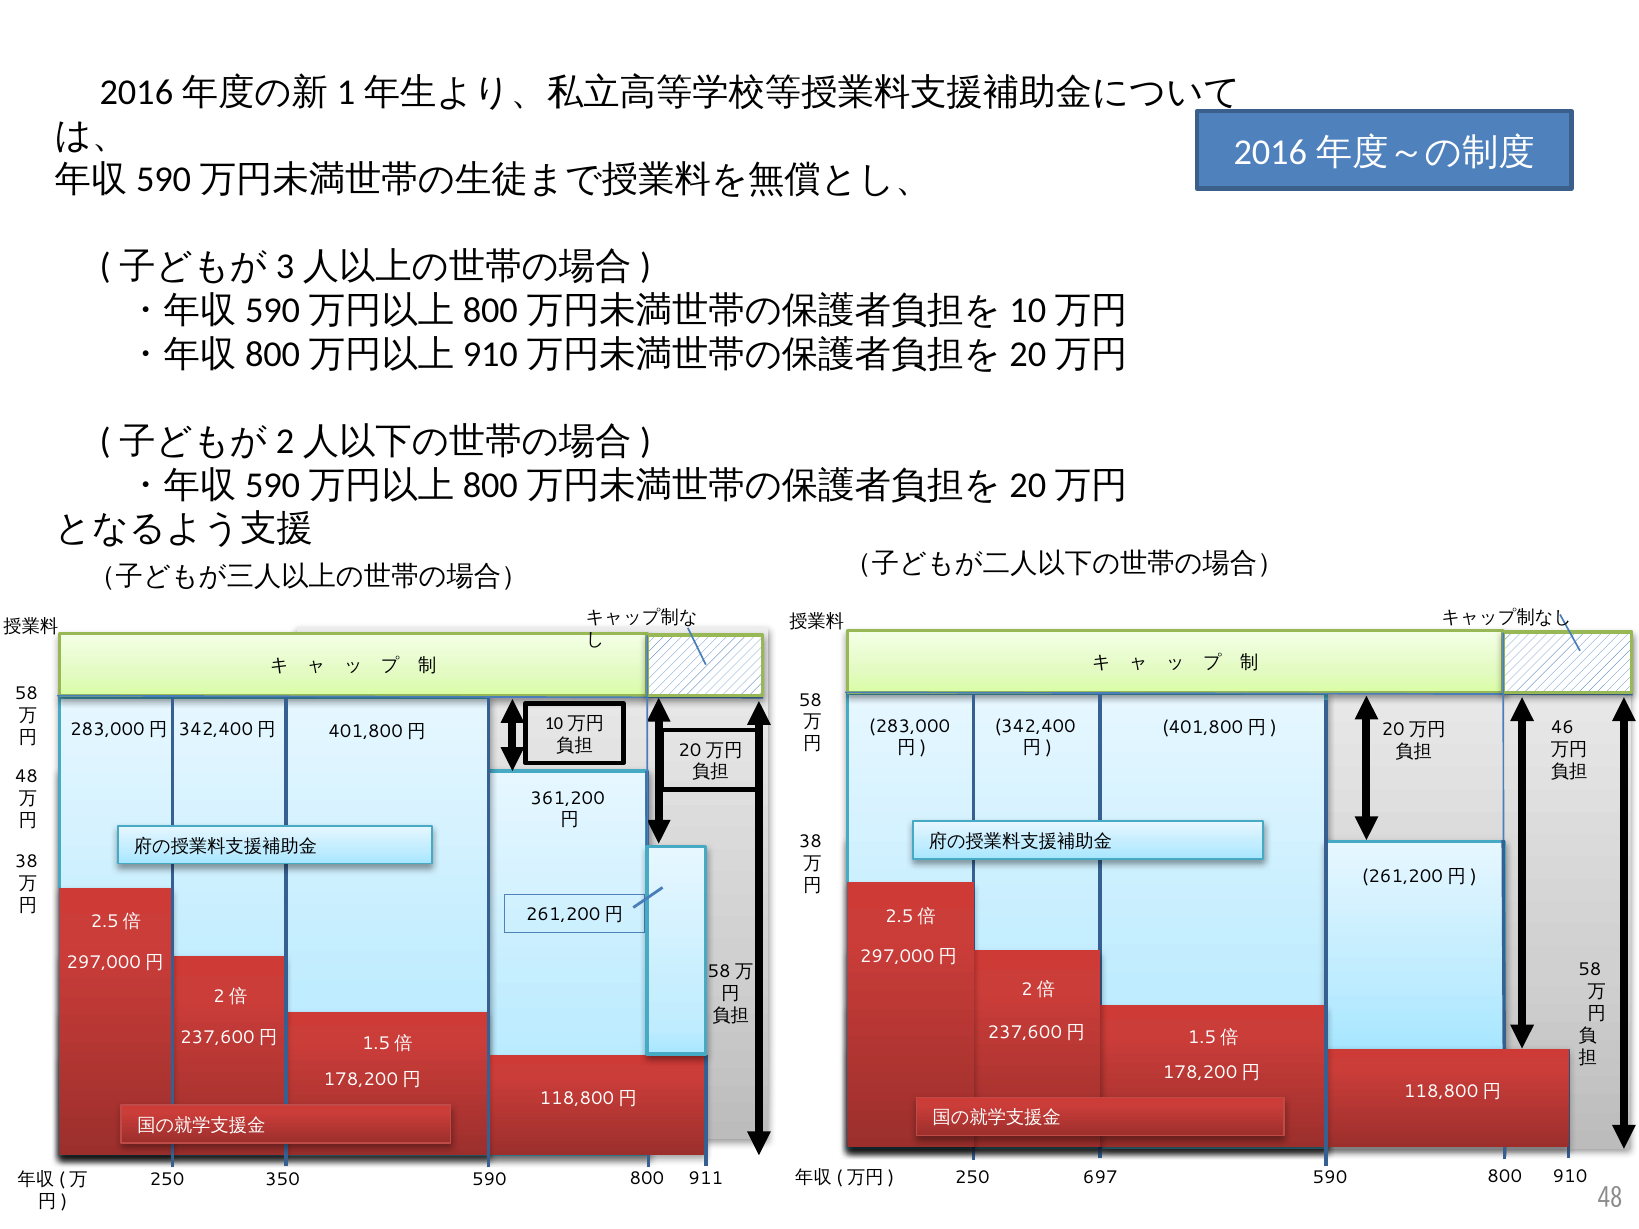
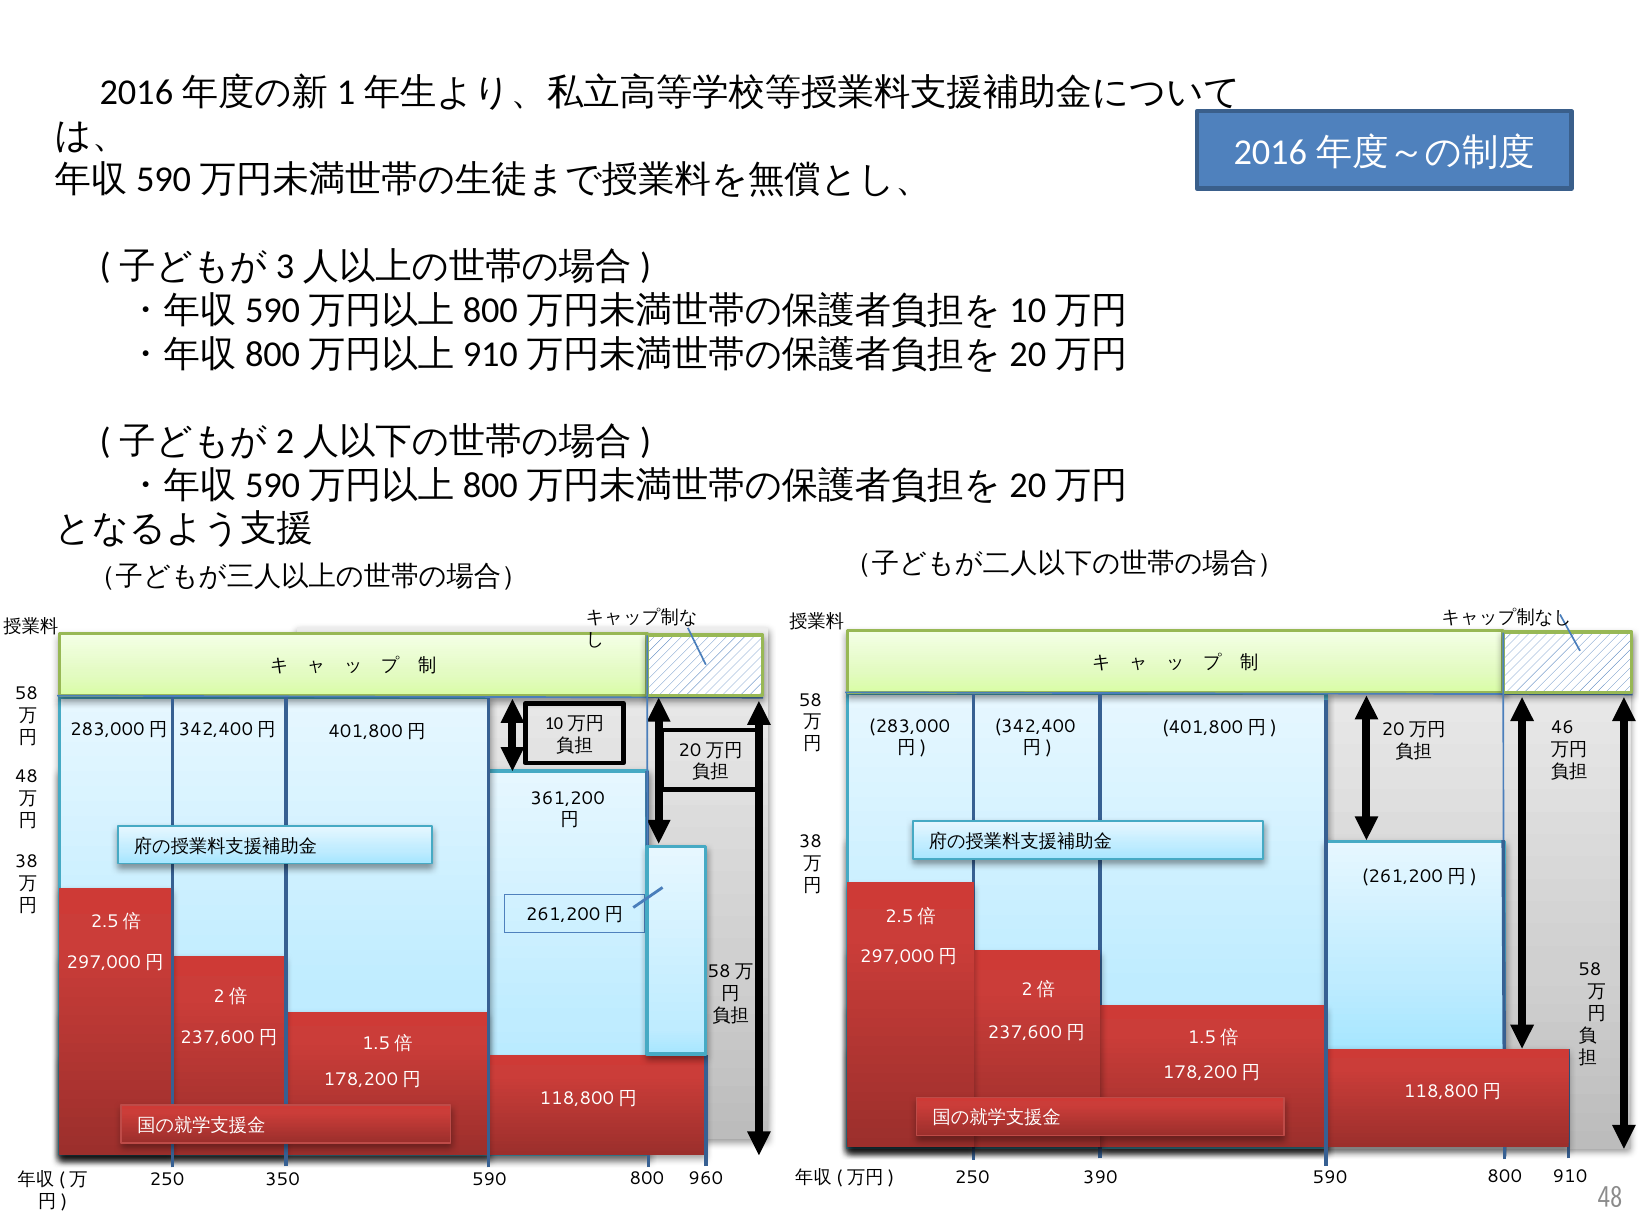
697: 697 -> 390 (1100, 1177)
911: 911 -> 960 (706, 1179)
